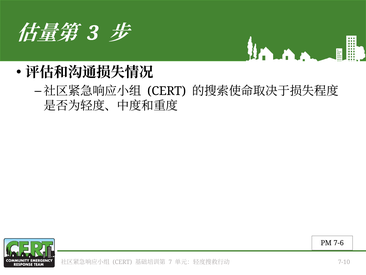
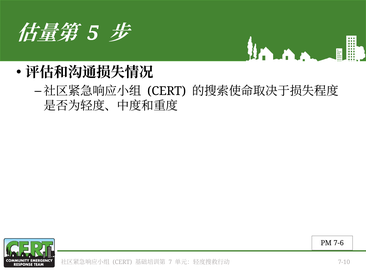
3: 3 -> 5 (93, 33)
